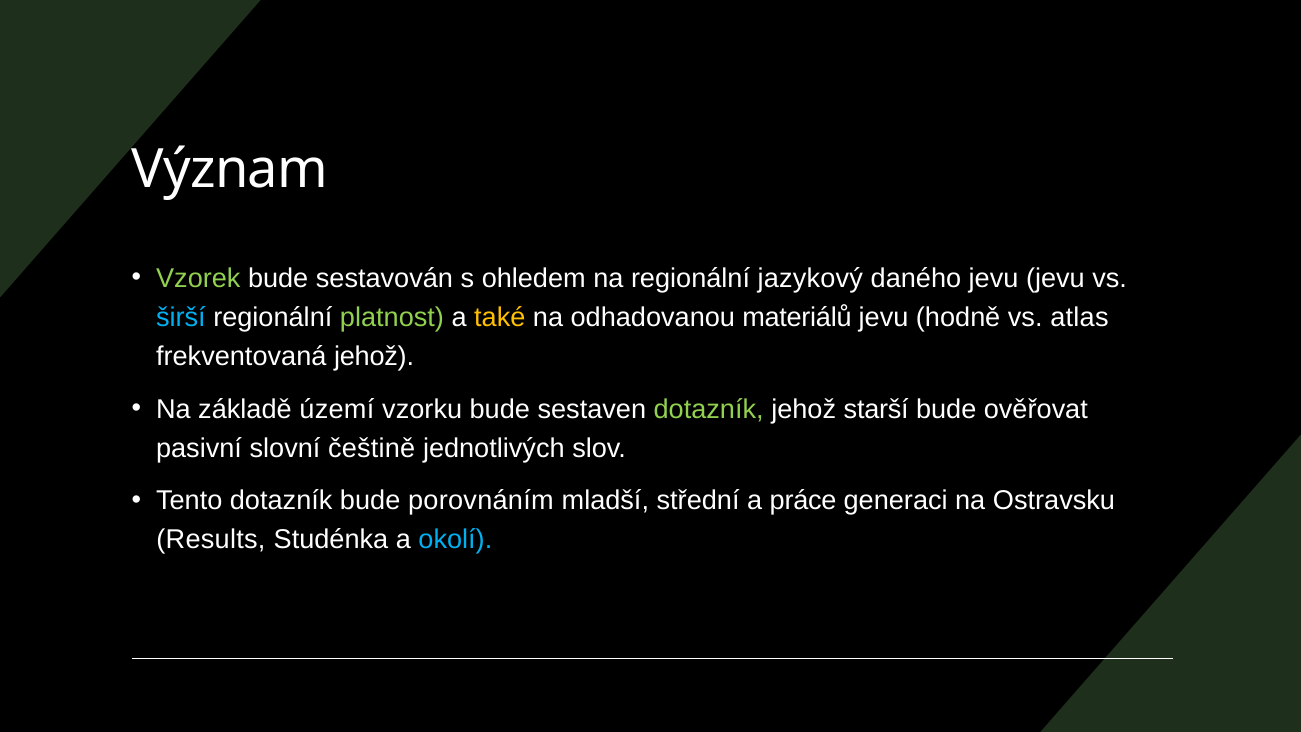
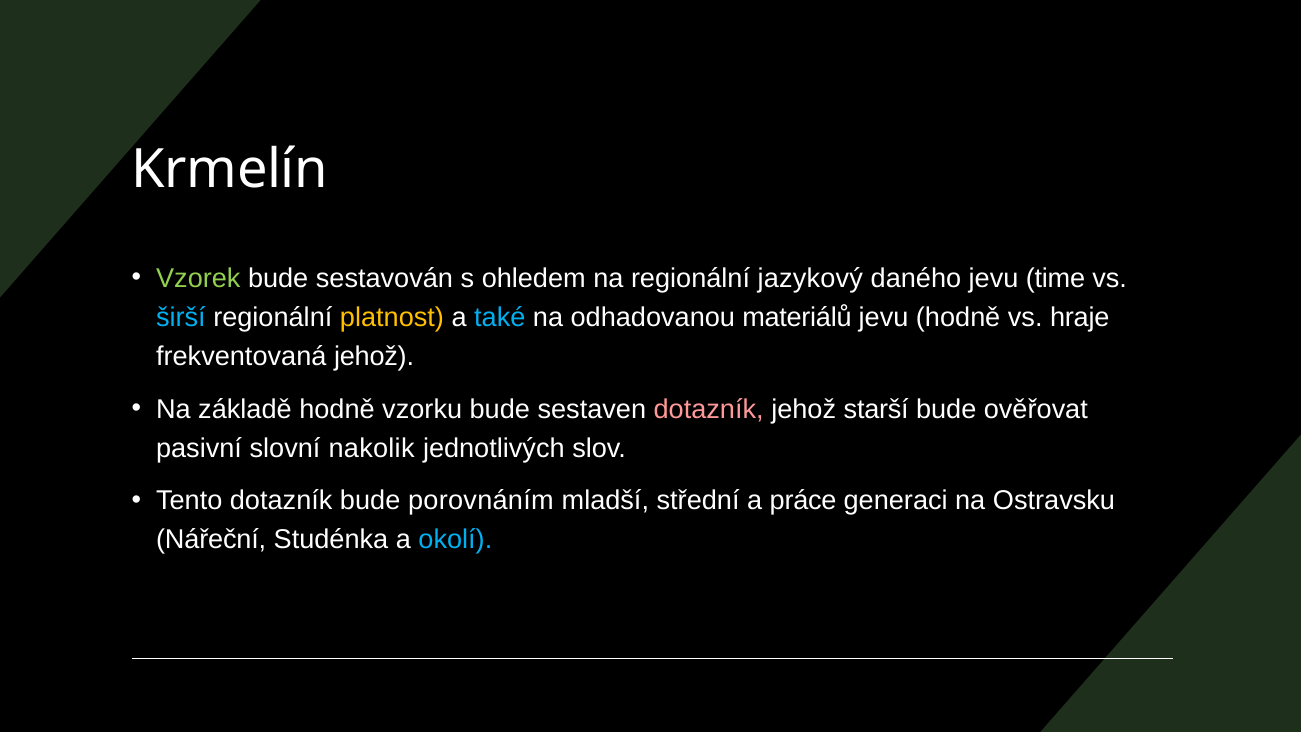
Význam: Význam -> Krmelín (230, 170)
jevu jevu: jevu -> time (1056, 278)
platnost colour: light green -> yellow (392, 317)
také colour: yellow -> light blue (500, 317)
atlas: atlas -> hraje (1080, 317)
základě území: území -> hodně (337, 409)
dotazník colour: light green -> pink (709, 409)
češtině: češtině -> nakolik (372, 448)
Results: Results -> Nářeční (211, 540)
